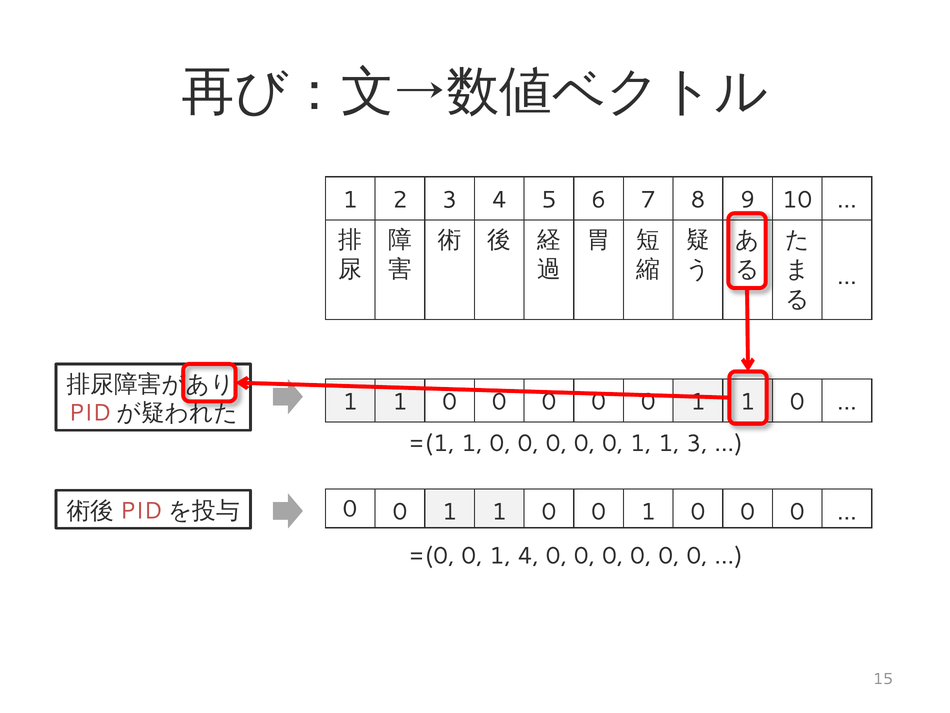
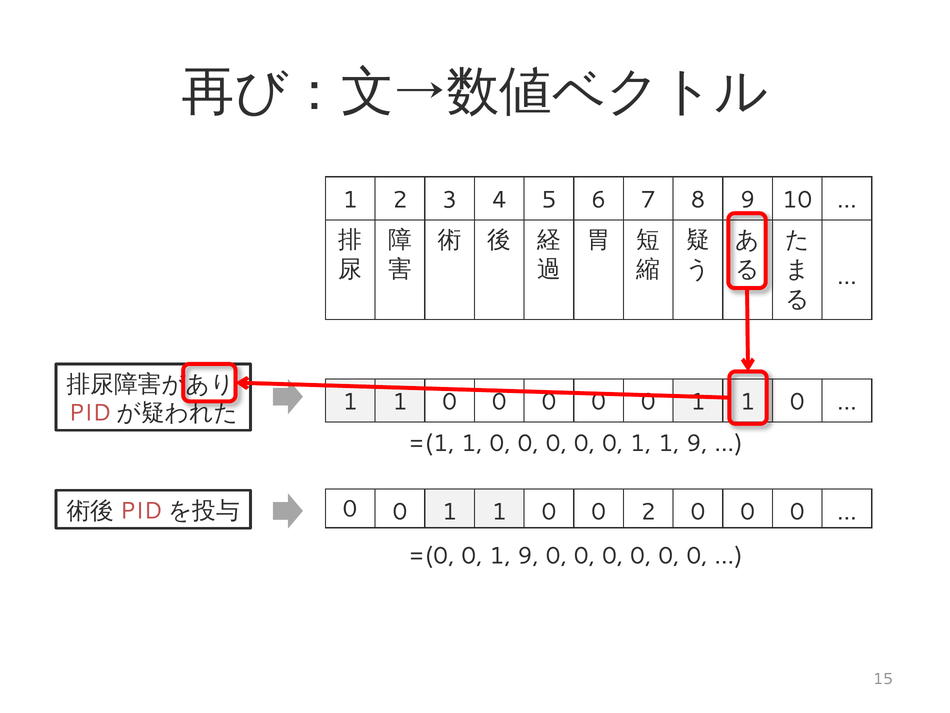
1 1 3: 3 -> 9 (697, 443)
1 0 0 1: 1 -> 2 (648, 512)
0 1 4: 4 -> 9 (528, 555)
